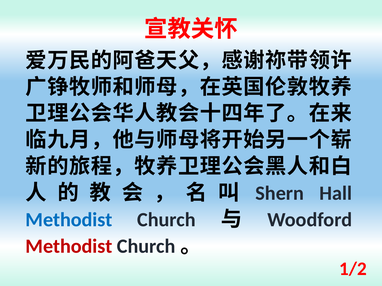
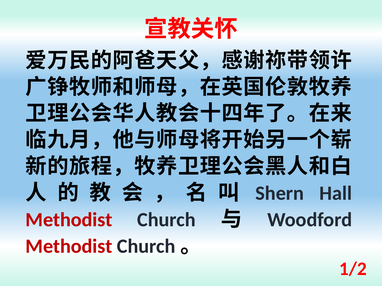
Methodist colour: blue -> red (69, 220)
